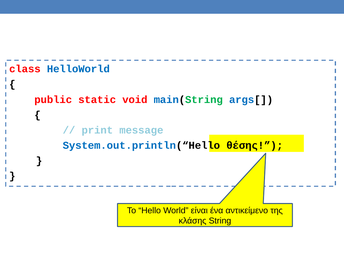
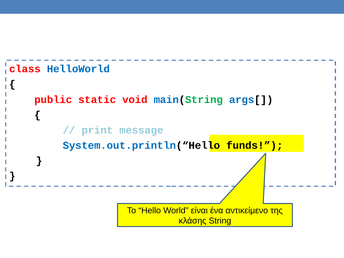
θέσης: θέσης -> funds (255, 145)
